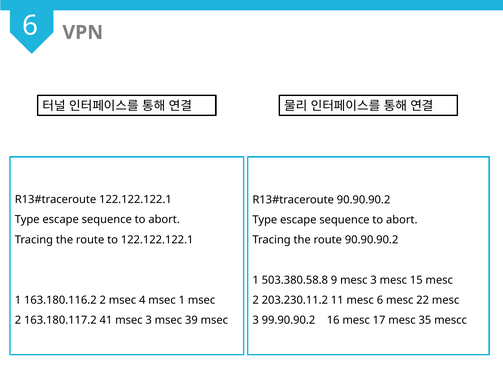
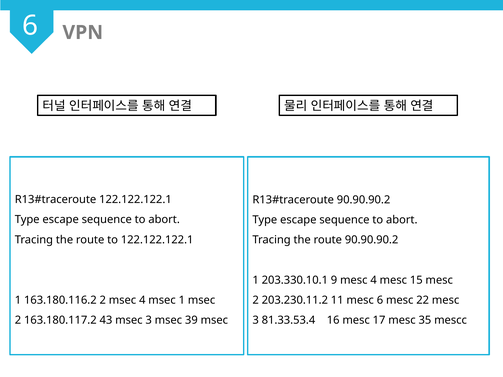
503.380.58.8: 503.380.58.8 -> 203.330.10.1 (295, 280)
9 mesc 3: 3 -> 4 (374, 280)
41: 41 -> 43 (106, 320)
99.90.90.2: 99.90.90.2 -> 81.33.53.4 (288, 320)
